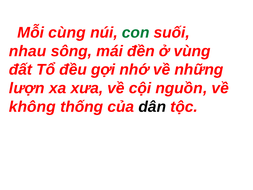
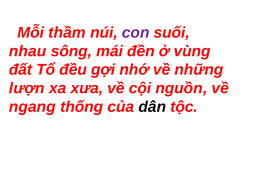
cùng: cùng -> thầm (67, 32)
con colour: green -> purple (136, 32)
không: không -> ngang (32, 107)
